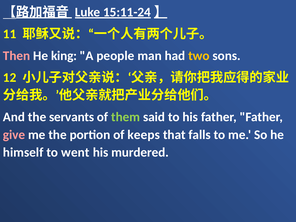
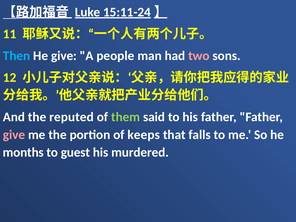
Then colour: pink -> light blue (17, 56)
He king: king -> give (64, 56)
two colour: yellow -> pink (199, 56)
servants: servants -> reputed (72, 117)
himself: himself -> months (23, 152)
went: went -> guest (75, 152)
